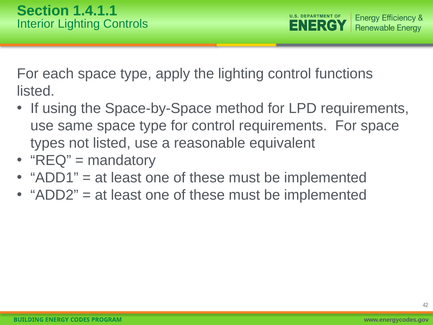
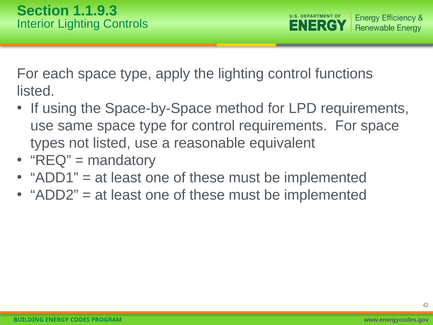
1.4.1.1: 1.4.1.1 -> 1.1.9.3 (95, 11)
